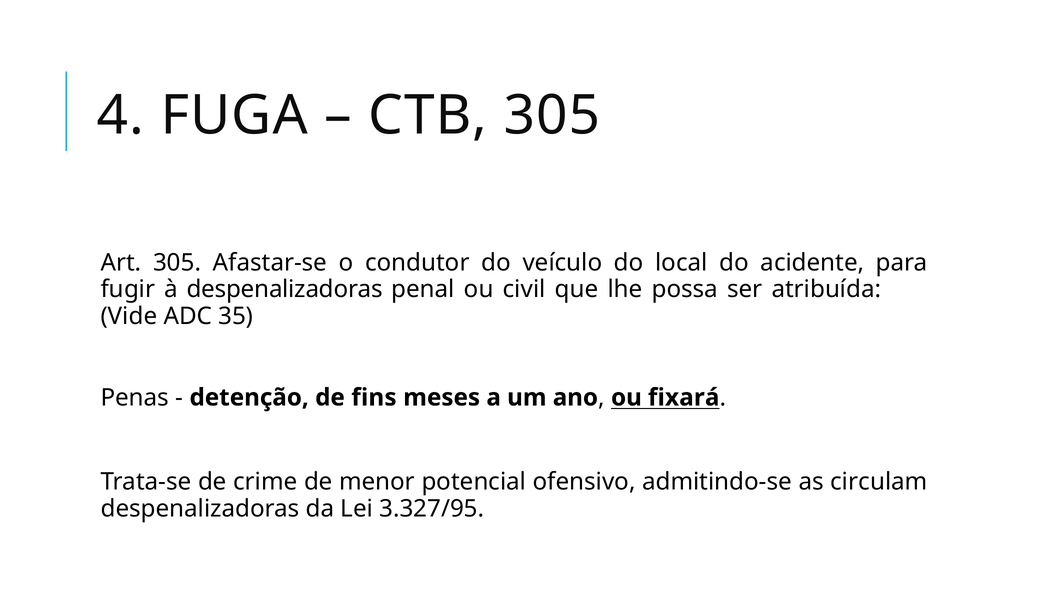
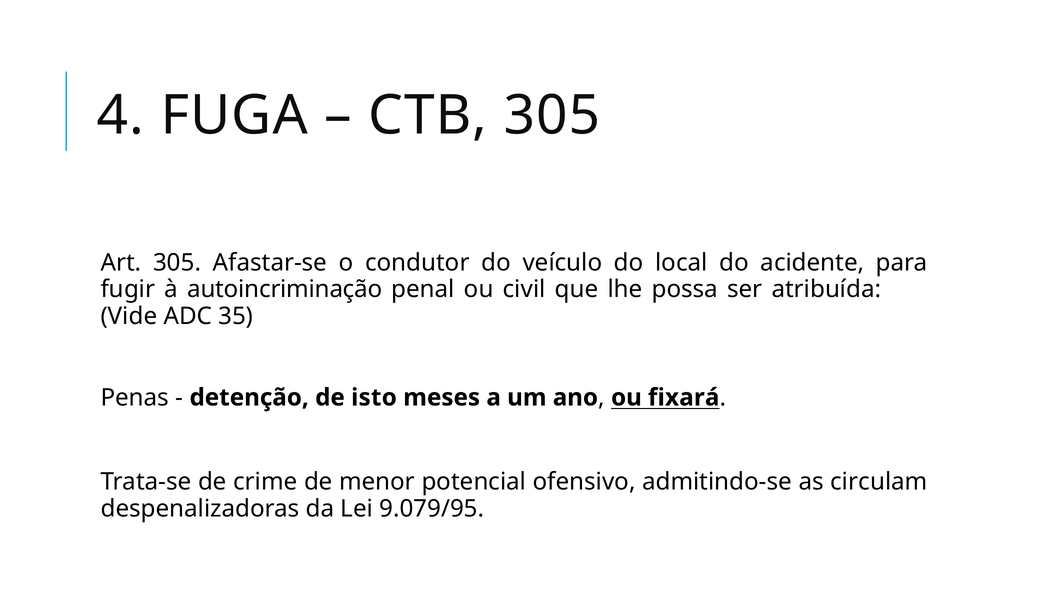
à despenalizadoras: despenalizadoras -> autoincriminação (285, 289)
fins: fins -> isto (374, 398)
3.327/95: 3.327/95 -> 9.079/95 (432, 509)
